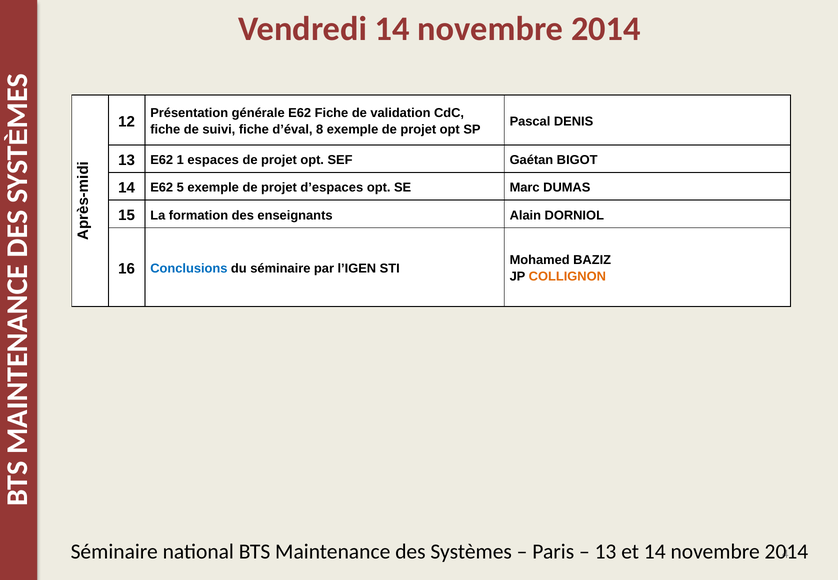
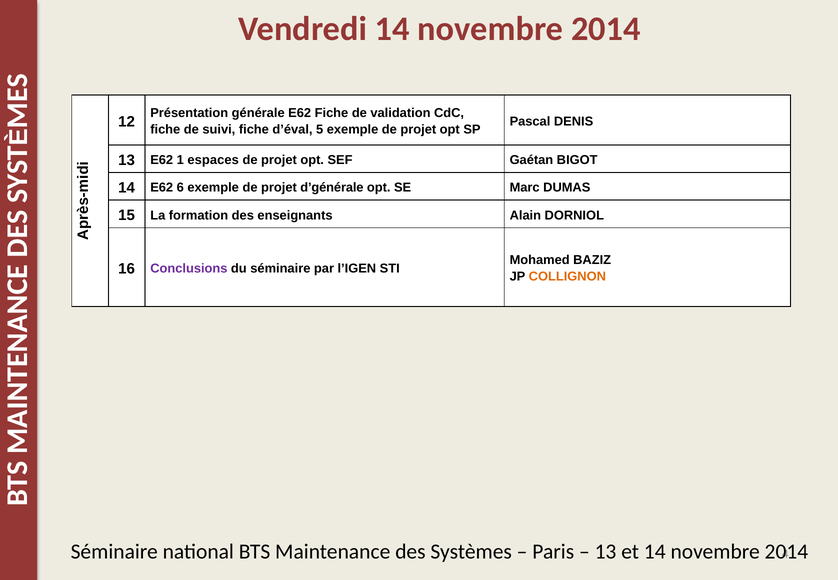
8: 8 -> 5 (320, 130)
5: 5 -> 6 (180, 188)
d’espaces: d’espaces -> d’générale (332, 188)
Conclusions colour: blue -> purple (189, 269)
